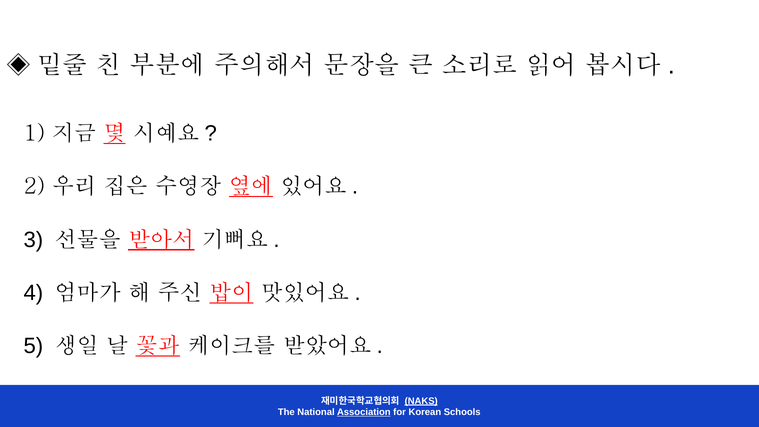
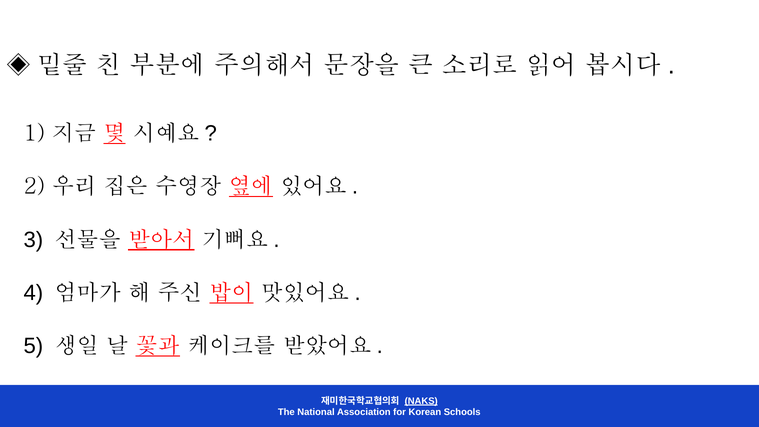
Association underline: present -> none (364, 412)
